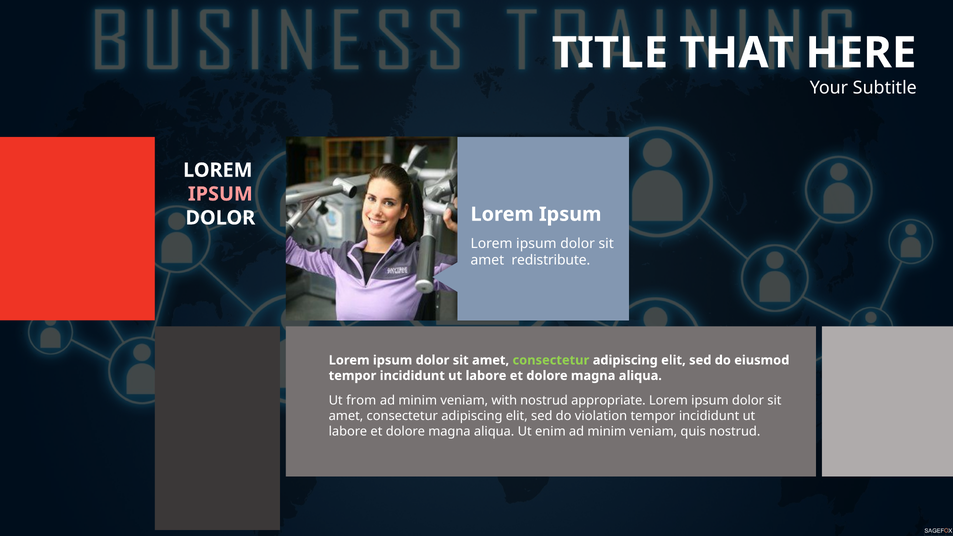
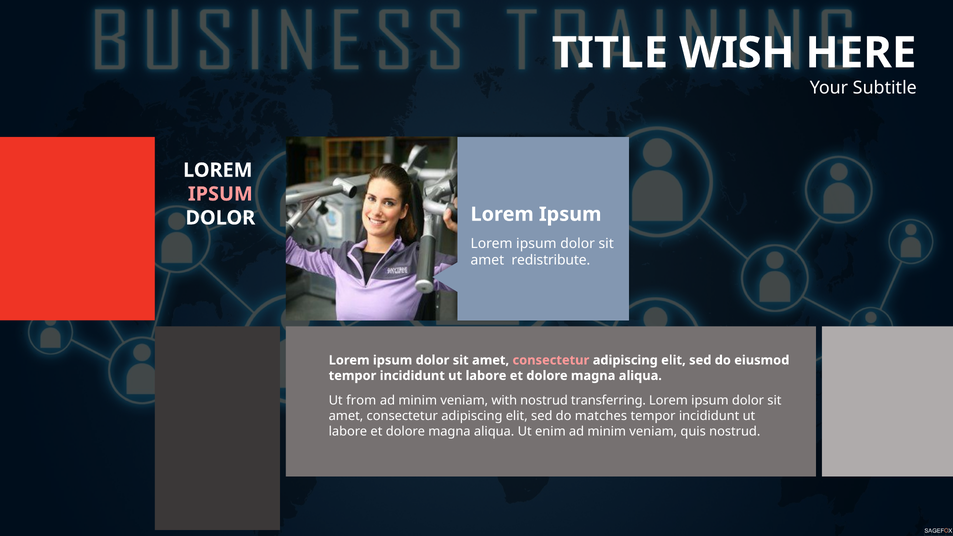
THAT: THAT -> WISH (737, 53)
consectetur colour: light green -> pink (551, 360)
appropriate: appropriate -> transferring (608, 401)
violation: violation -> matches (601, 416)
